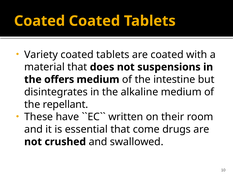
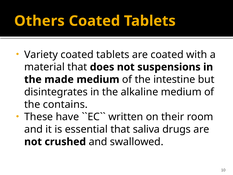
Coated: Coated -> Others (39, 21)
offers: offers -> made (59, 79)
repellant: repellant -> contains (65, 104)
come: come -> saliva (146, 129)
